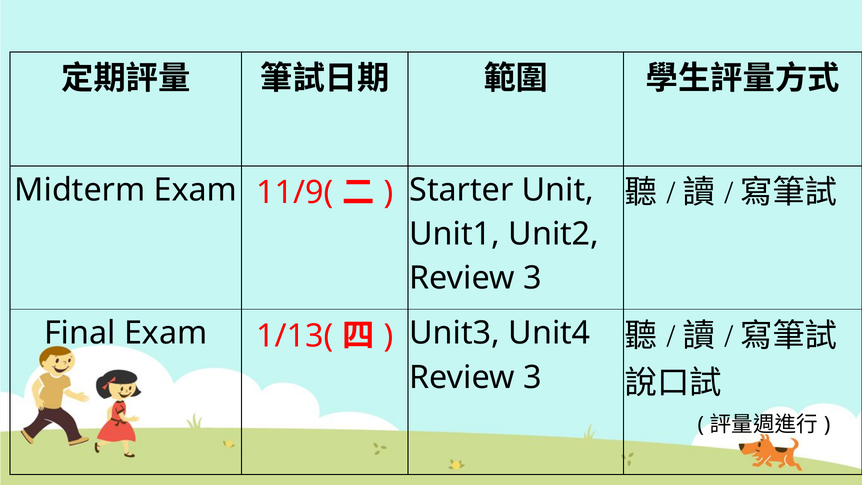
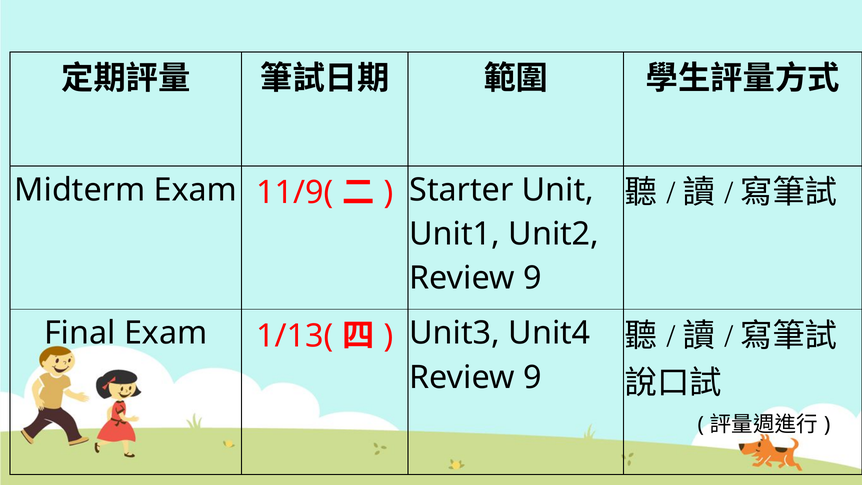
3: 3 -> 9 (532, 278)
3: 3 -> 9 (532, 377)
